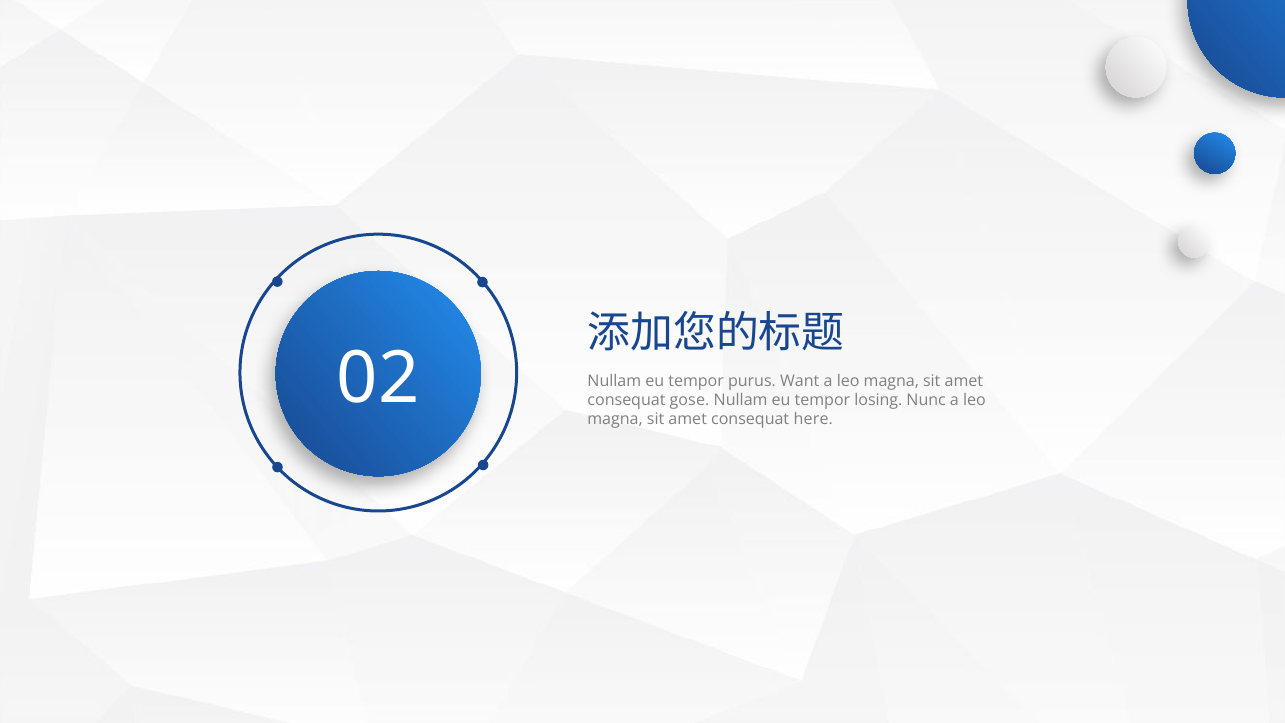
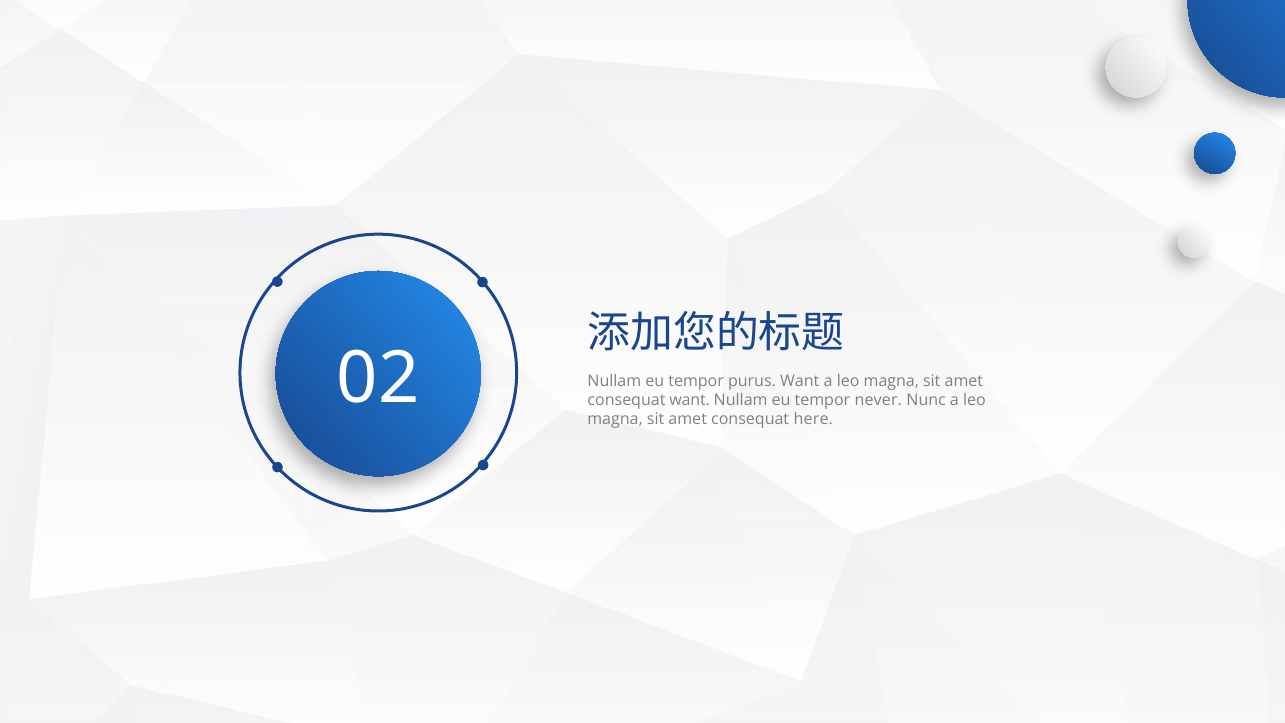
consequat gose: gose -> want (690, 400)
losing: losing -> never (878, 400)
